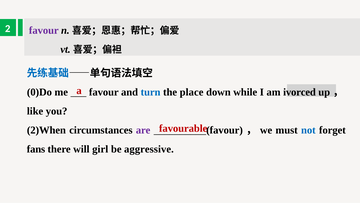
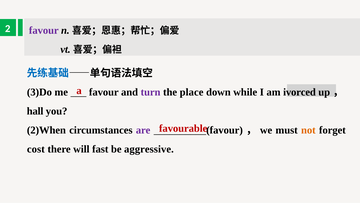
0)Do: 0)Do -> 3)Do (39, 92)
turn colour: blue -> purple (151, 92)
like: like -> hall (35, 111)
not colour: blue -> orange (308, 130)
fans: fans -> cost (36, 149)
girl: girl -> fast (100, 149)
